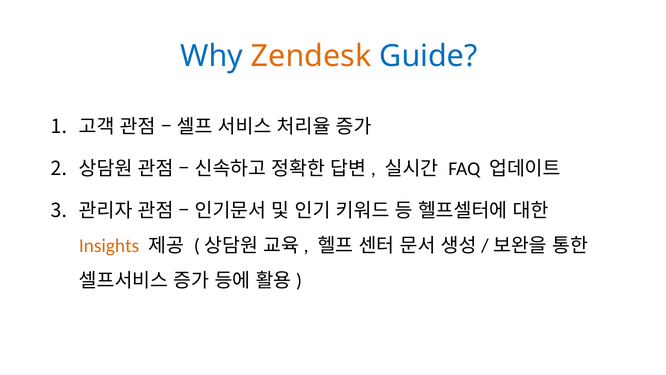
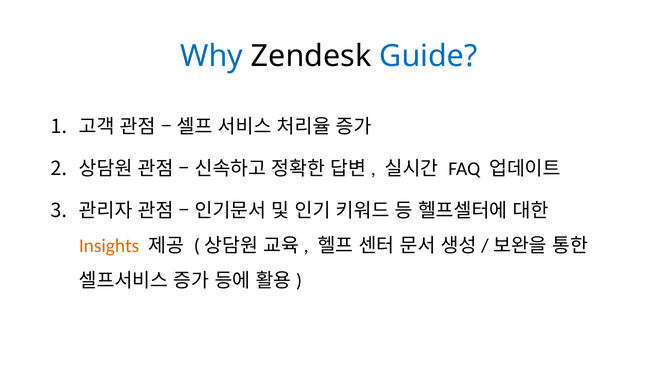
Zendesk colour: orange -> black (311, 56)
